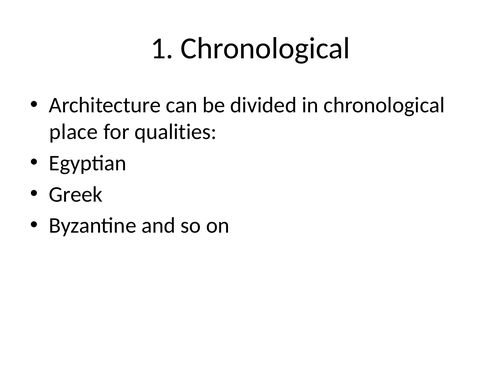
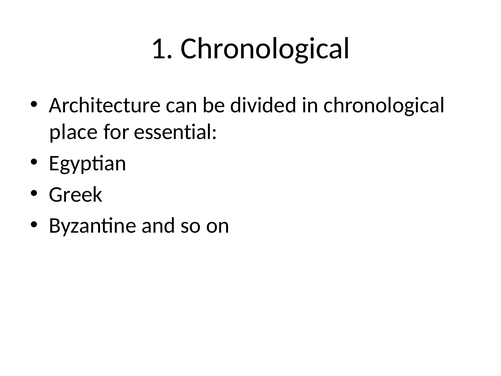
qualities: qualities -> essential (176, 132)
